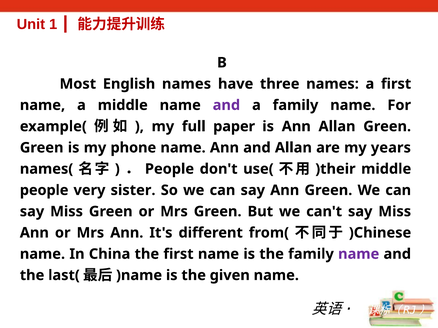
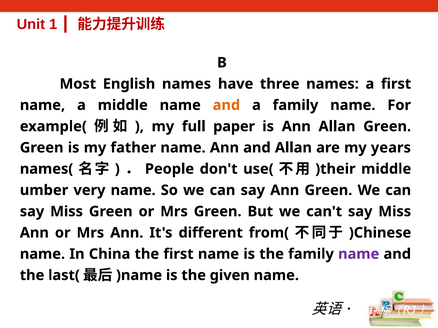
and colour: purple -> orange (226, 105)
phone: phone -> father (133, 148)
people: people -> umber (44, 190)
very sister: sister -> name (133, 190)
